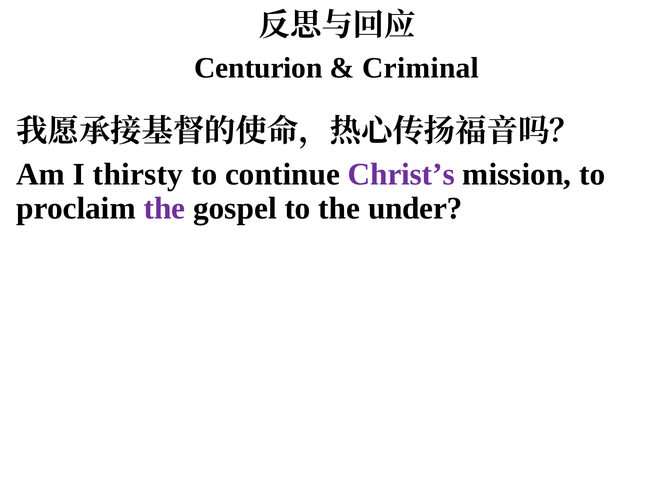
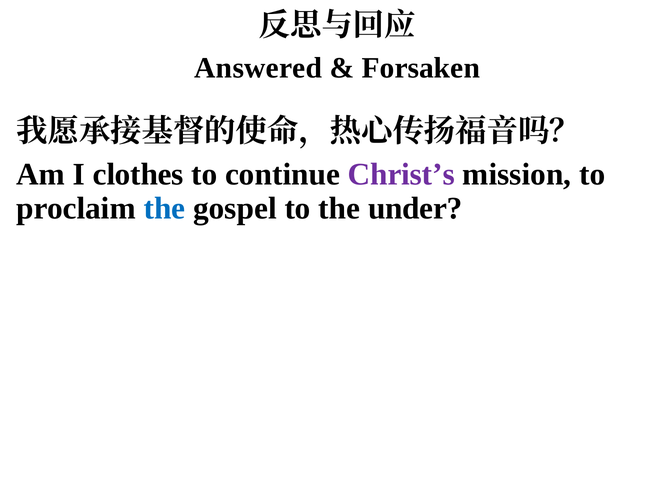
Centurion: Centurion -> Answered (258, 68)
Criminal: Criminal -> Forsaken (421, 68)
thirsty: thirsty -> clothes (138, 174)
the colour: purple -> blue (164, 208)
